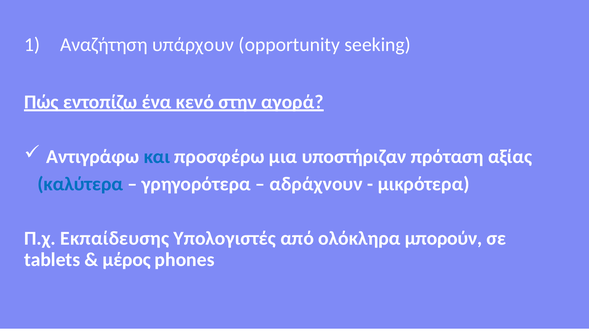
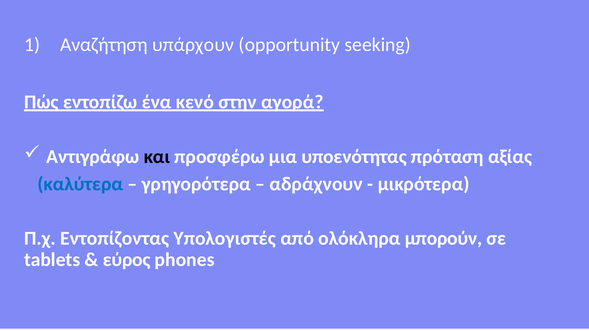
και colour: blue -> black (157, 157)
υποστήριζαν: υποστήριζαν -> υποενότητας (354, 157)
Εκπαίδευσης: Εκπαίδευσης -> Εντοπίζοντας (115, 239)
μέρος: μέρος -> εύρος (127, 260)
